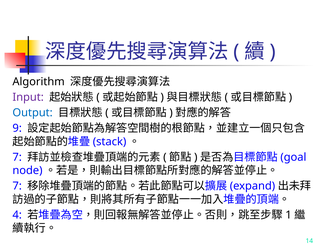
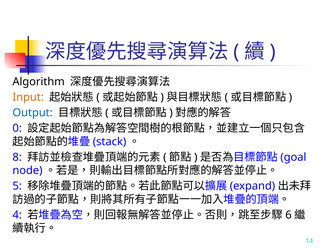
Input colour: purple -> orange (28, 97)
9: 9 -> 0 (17, 128)
7: 7 -> 8 (17, 157)
7: 7 -> 5 (17, 186)
1: 1 -> 6 (289, 215)
